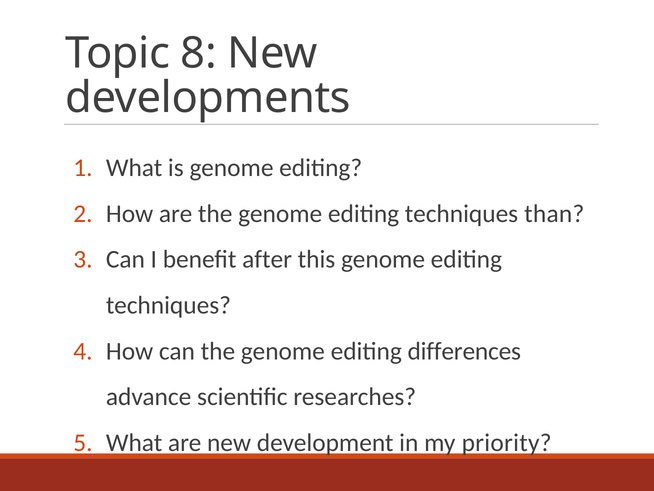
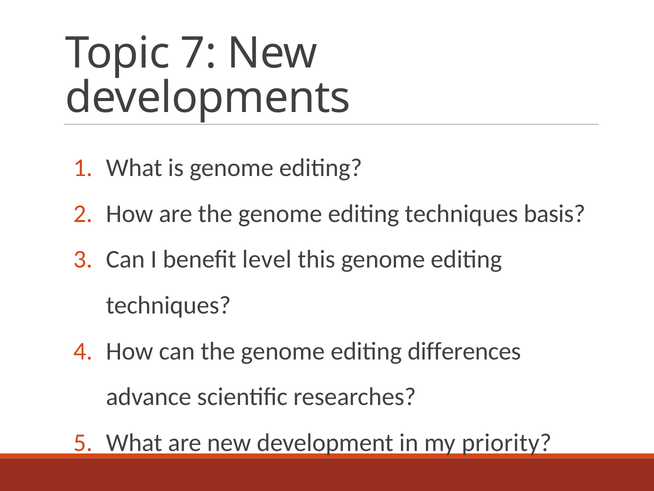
8: 8 -> 7 (199, 53)
than: than -> basis (555, 213)
after: after -> level (267, 259)
